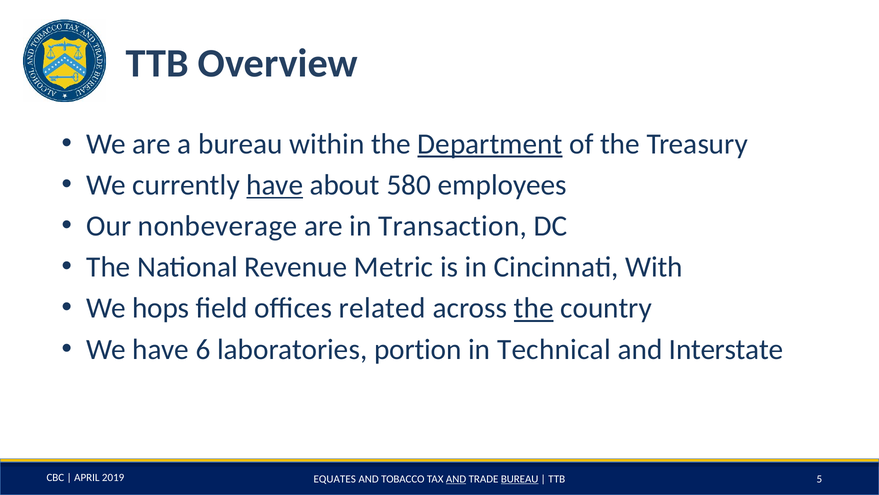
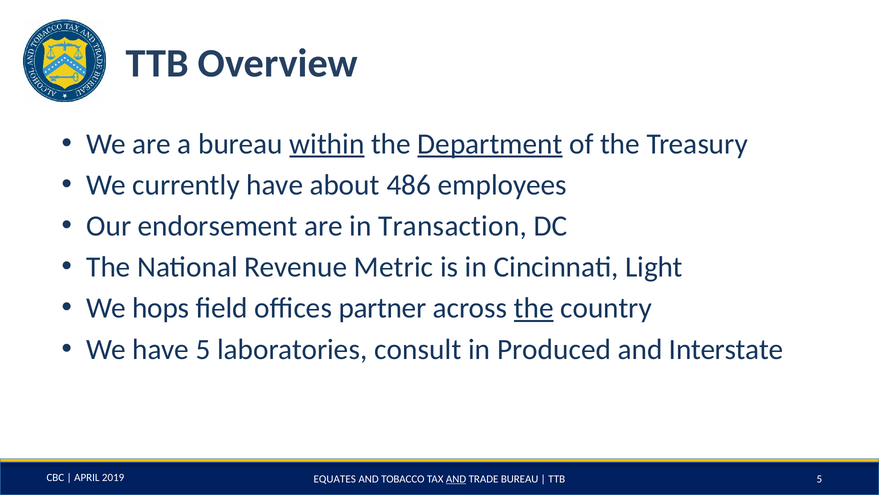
within underline: none -> present (327, 144)
have underline: present -> none (275, 185)
580: 580 -> 486 (409, 185)
nonbeverage: nonbeverage -> endorsement (218, 226)
With: With -> Light (654, 267)
related: related -> partner (382, 308)
have 6: 6 -> 5 (203, 349)
portion: portion -> consult (418, 349)
Technical: Technical -> Produced (554, 349)
BUREAU underline: present -> none (520, 479)
